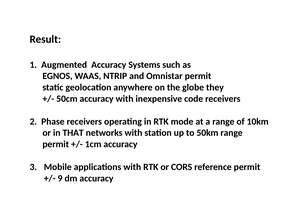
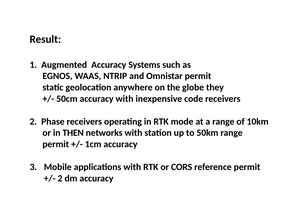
THAT: THAT -> THEN (73, 133)
9: 9 -> 2 (60, 178)
